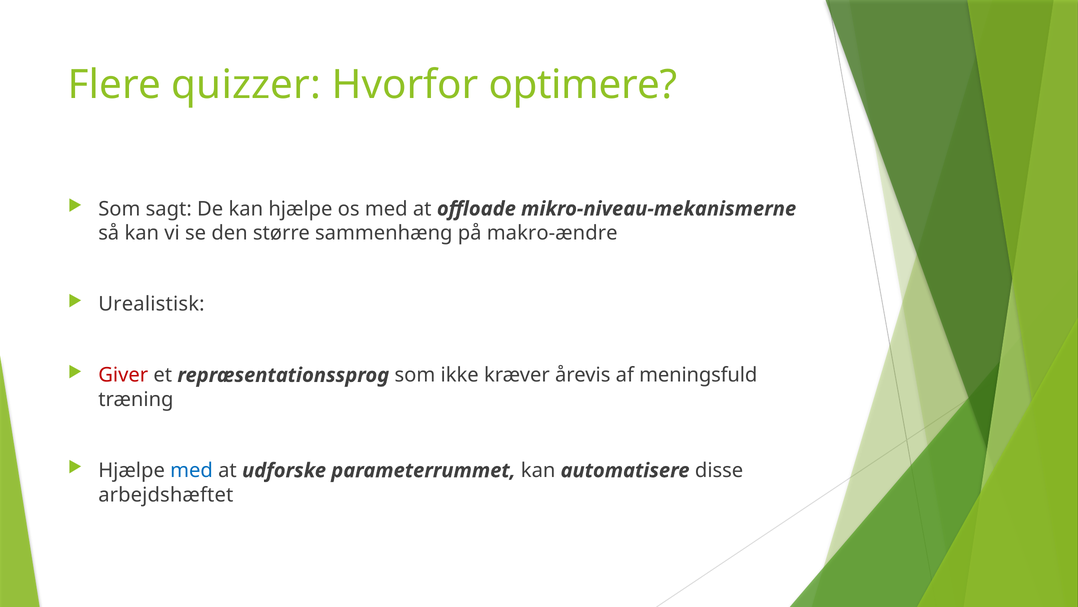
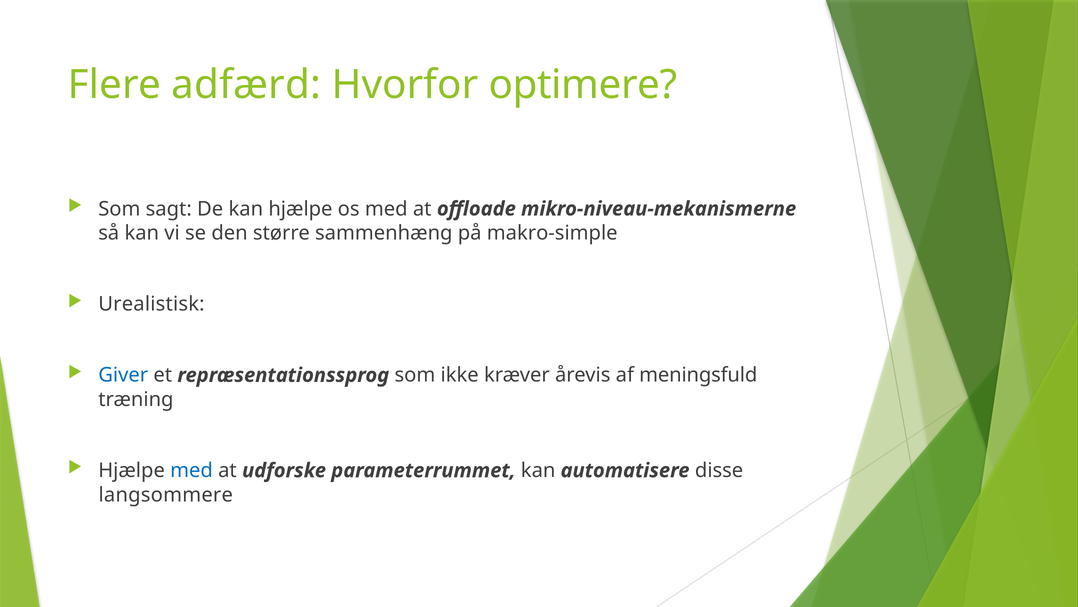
quizzer: quizzer -> adfærd (246, 85)
makro-ændre: makro-ændre -> makro-simple (552, 233)
Giver colour: red -> blue (123, 375)
arbejdshæftet: arbejdshæftet -> langsommere (166, 494)
